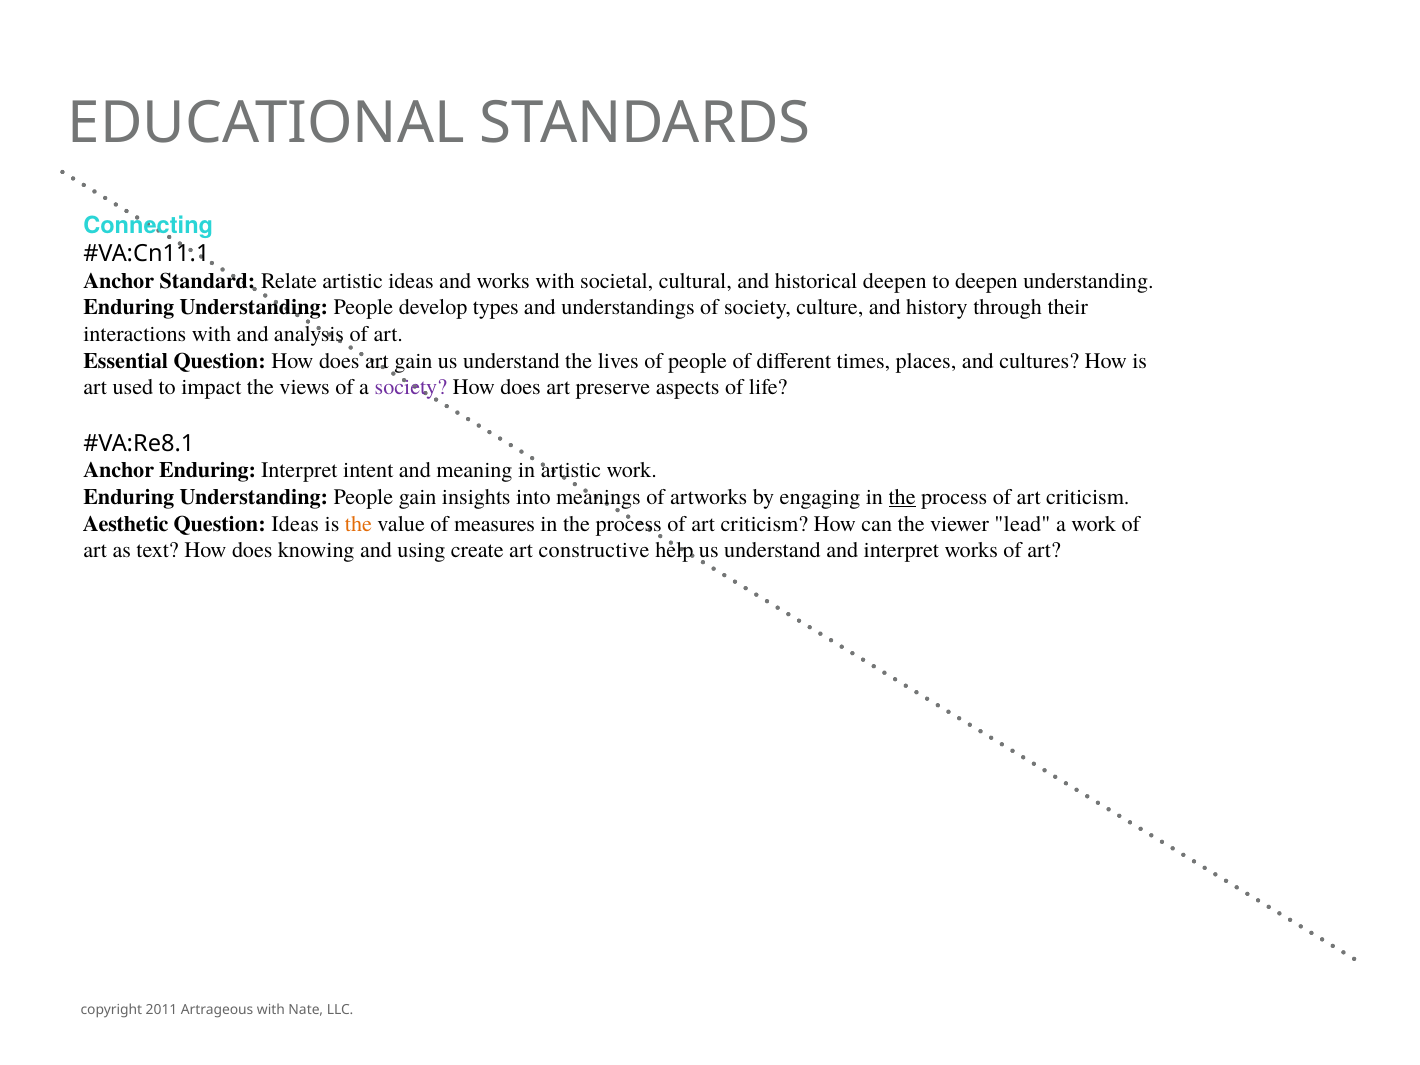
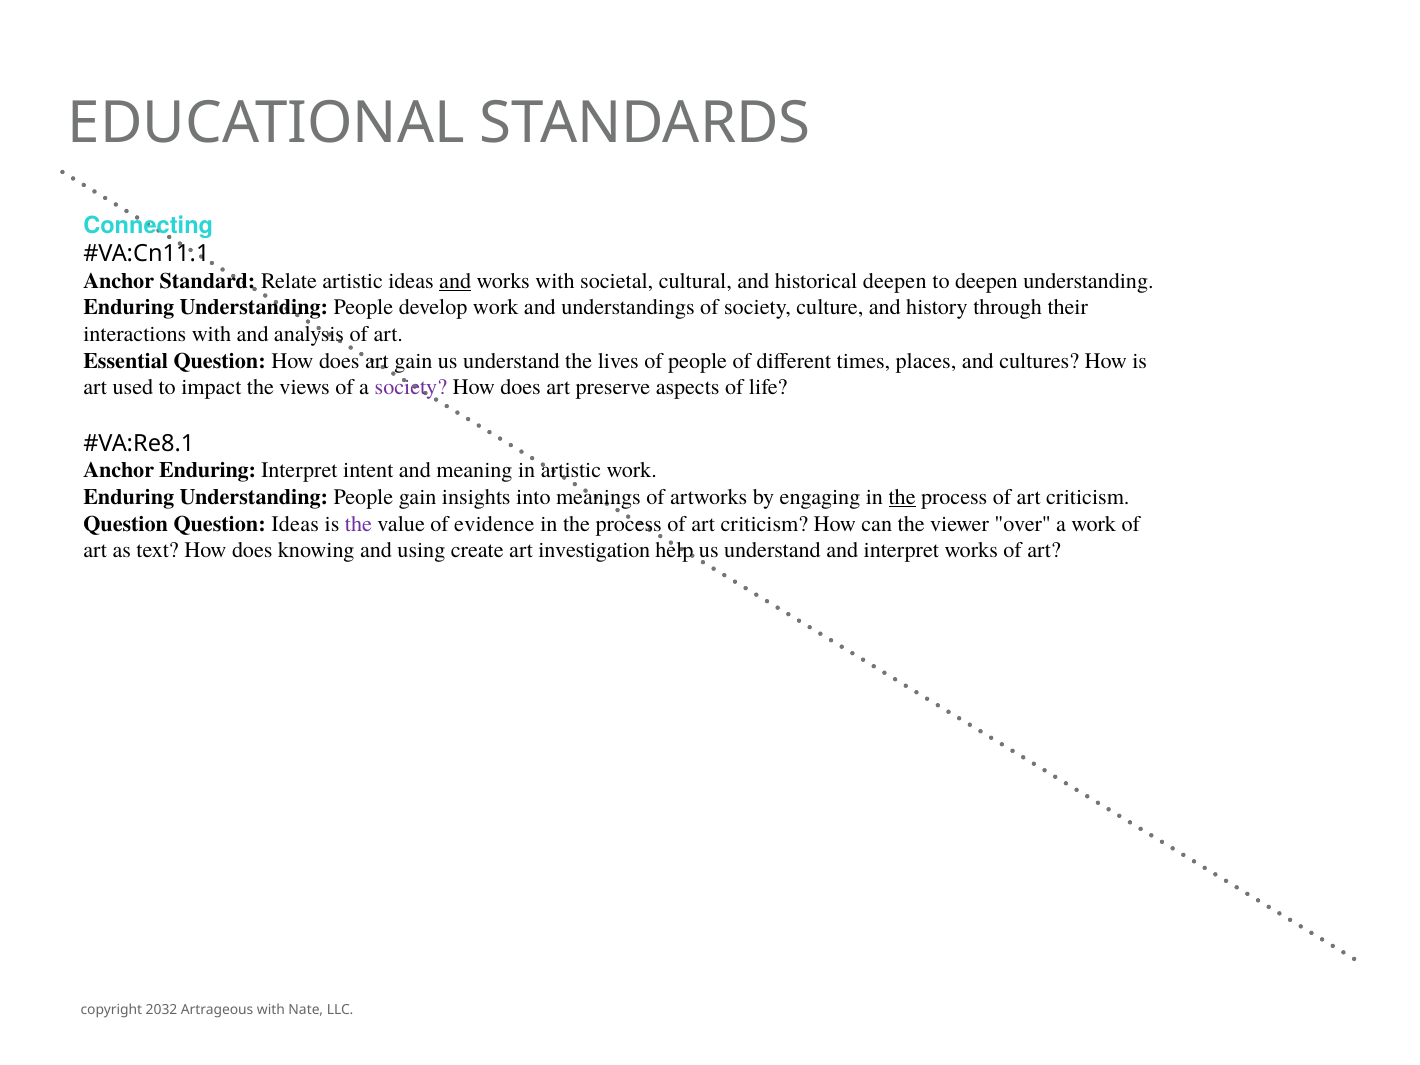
and underline: none -> present (455, 281)
develop types: types -> work (496, 308)
Aesthetic: Aesthetic -> Question (126, 524)
the colour: orange -> purple (358, 524)
measures: measures -> evidence (494, 524)
lead: lead -> over (1023, 524)
constructive: constructive -> investigation (594, 550)
2011: 2011 -> 2032 (162, 1010)
